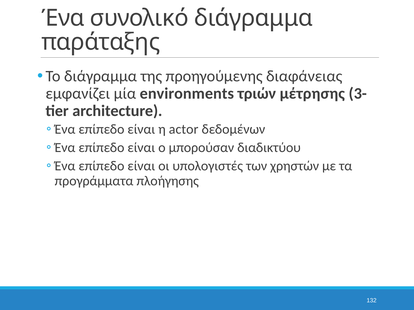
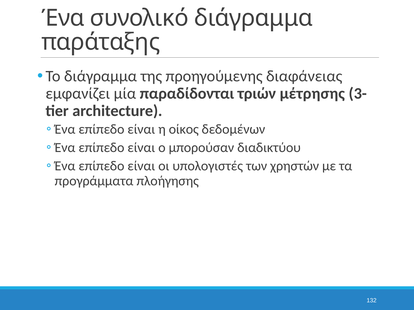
environments: environments -> παραδίδονται (187, 94)
actor: actor -> οίκος (184, 130)
